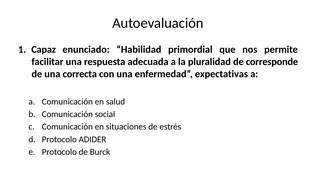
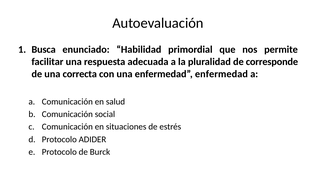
Capaz: Capaz -> Busca (44, 49)
enfermedad expectativas: expectativas -> enfermedad (221, 74)
